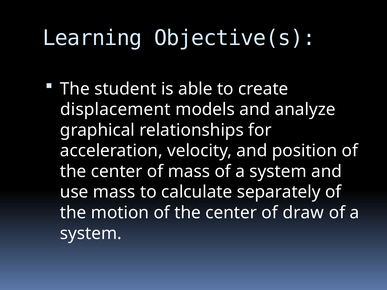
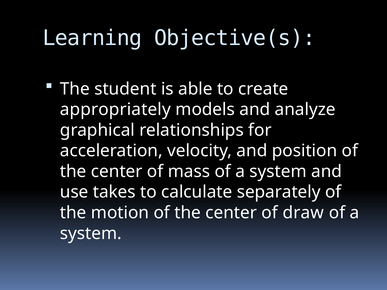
displacement: displacement -> appropriately (115, 110)
use mass: mass -> takes (114, 192)
